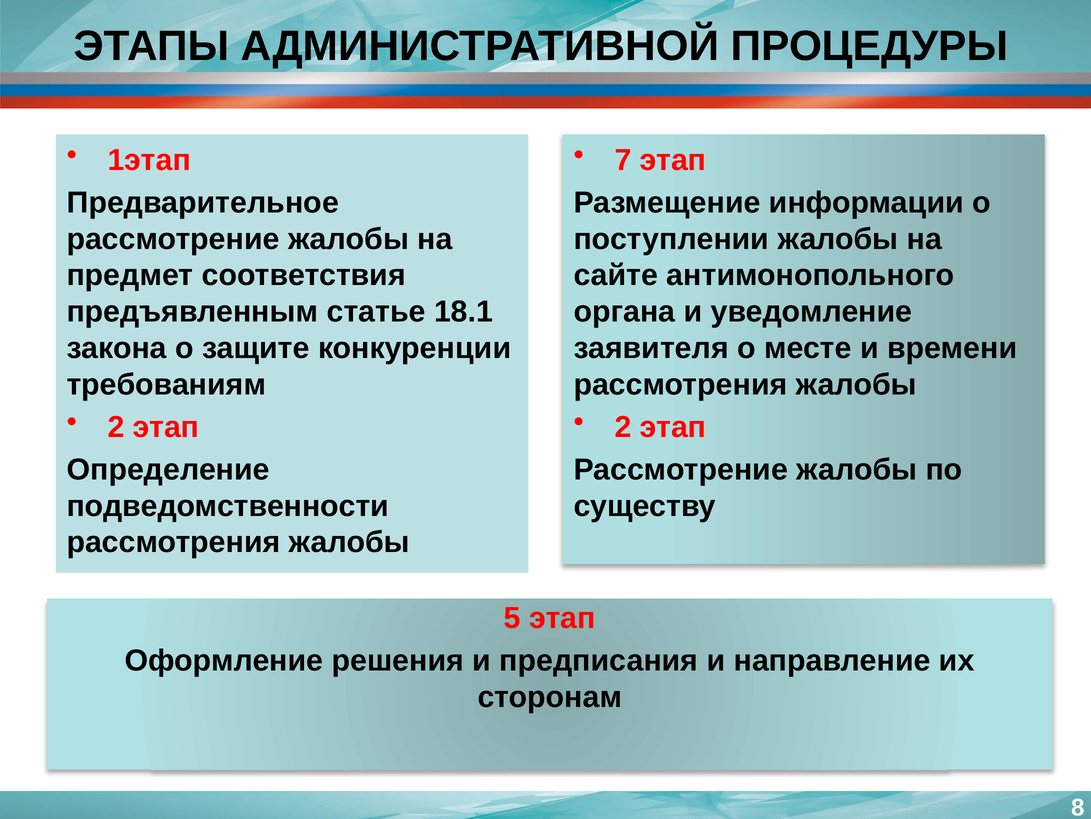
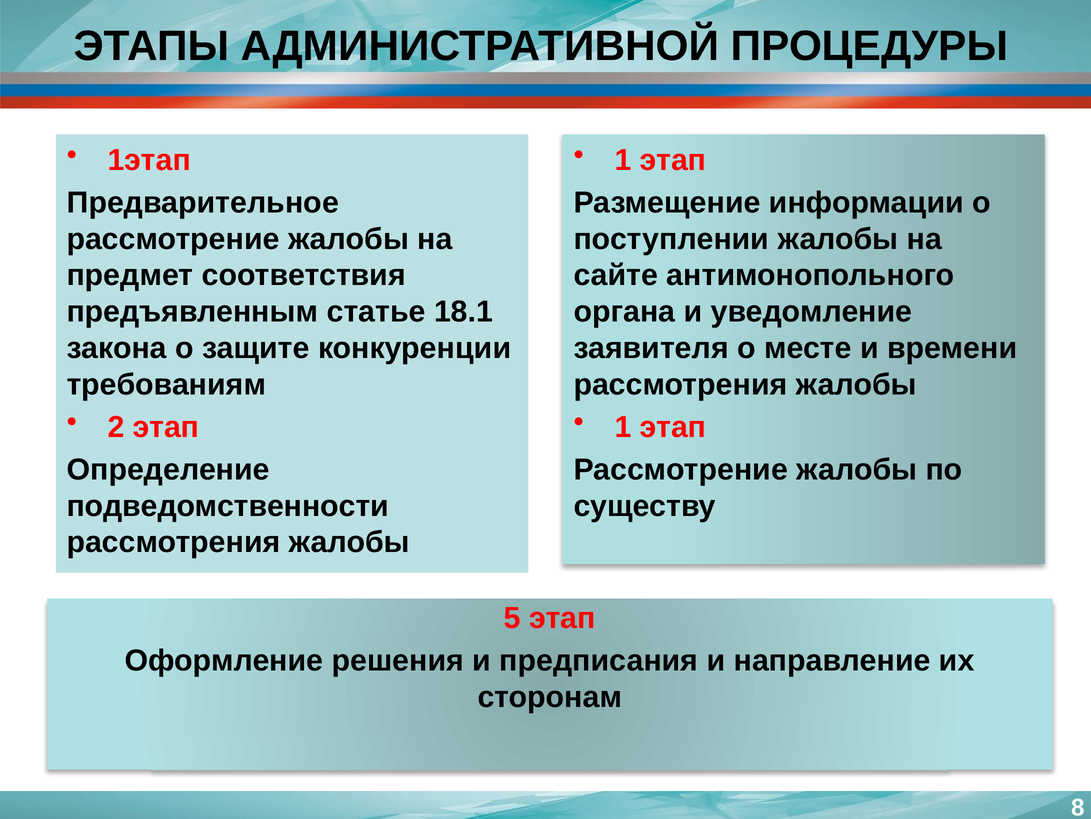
7: 7 -> 1 (623, 160)
2: 2 -> 1 (623, 427)
